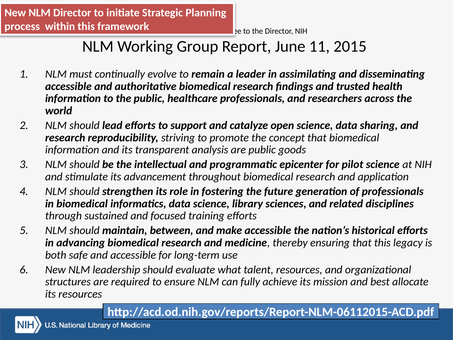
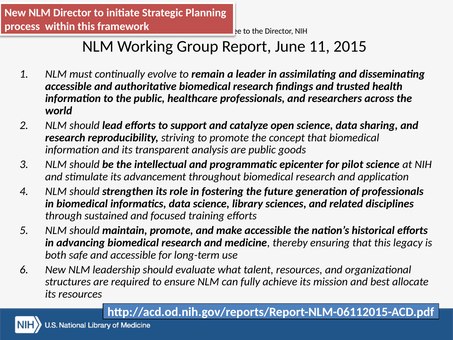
maintain between: between -> promote (172, 230)
